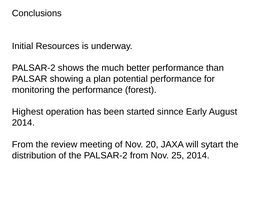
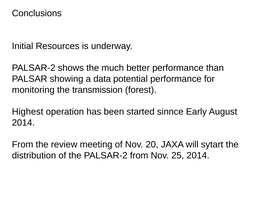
plan: plan -> data (102, 79)
the performance: performance -> transmission (97, 90)
